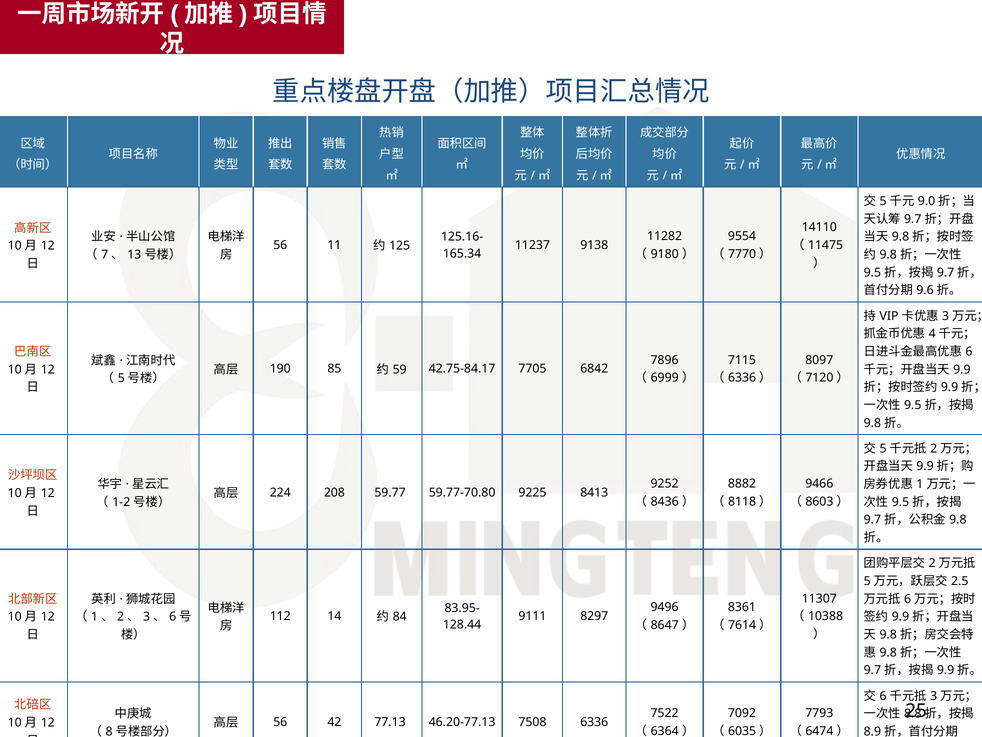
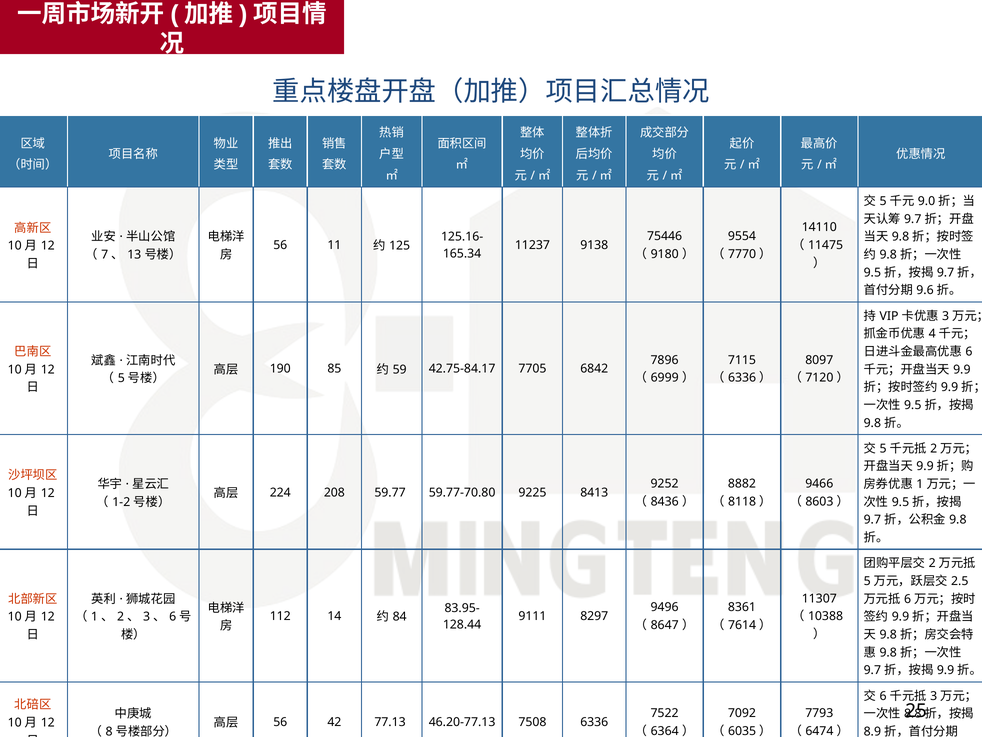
11282: 11282 -> 75446 (665, 236)
